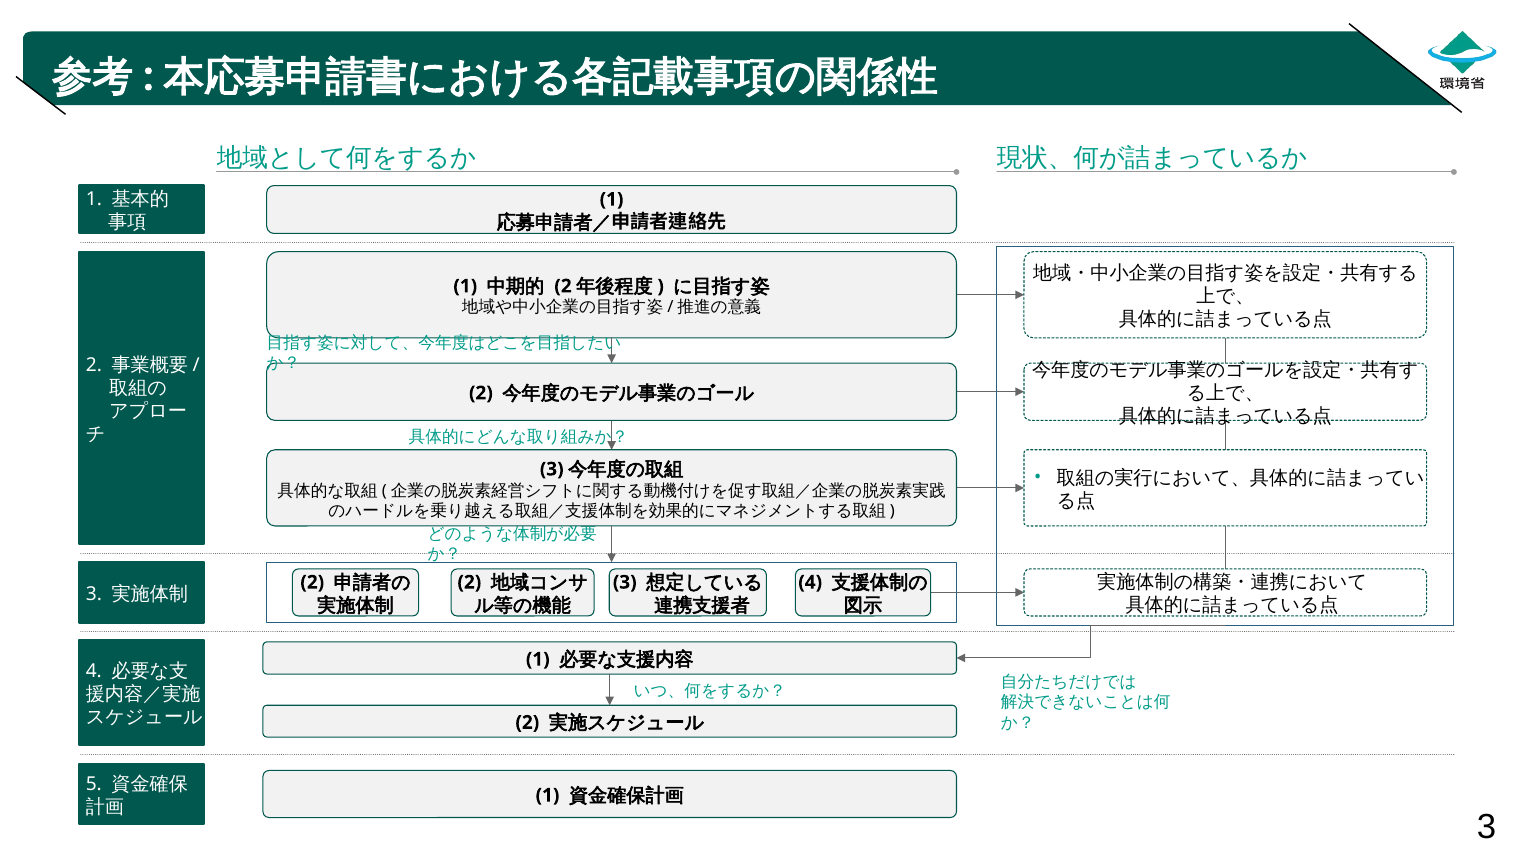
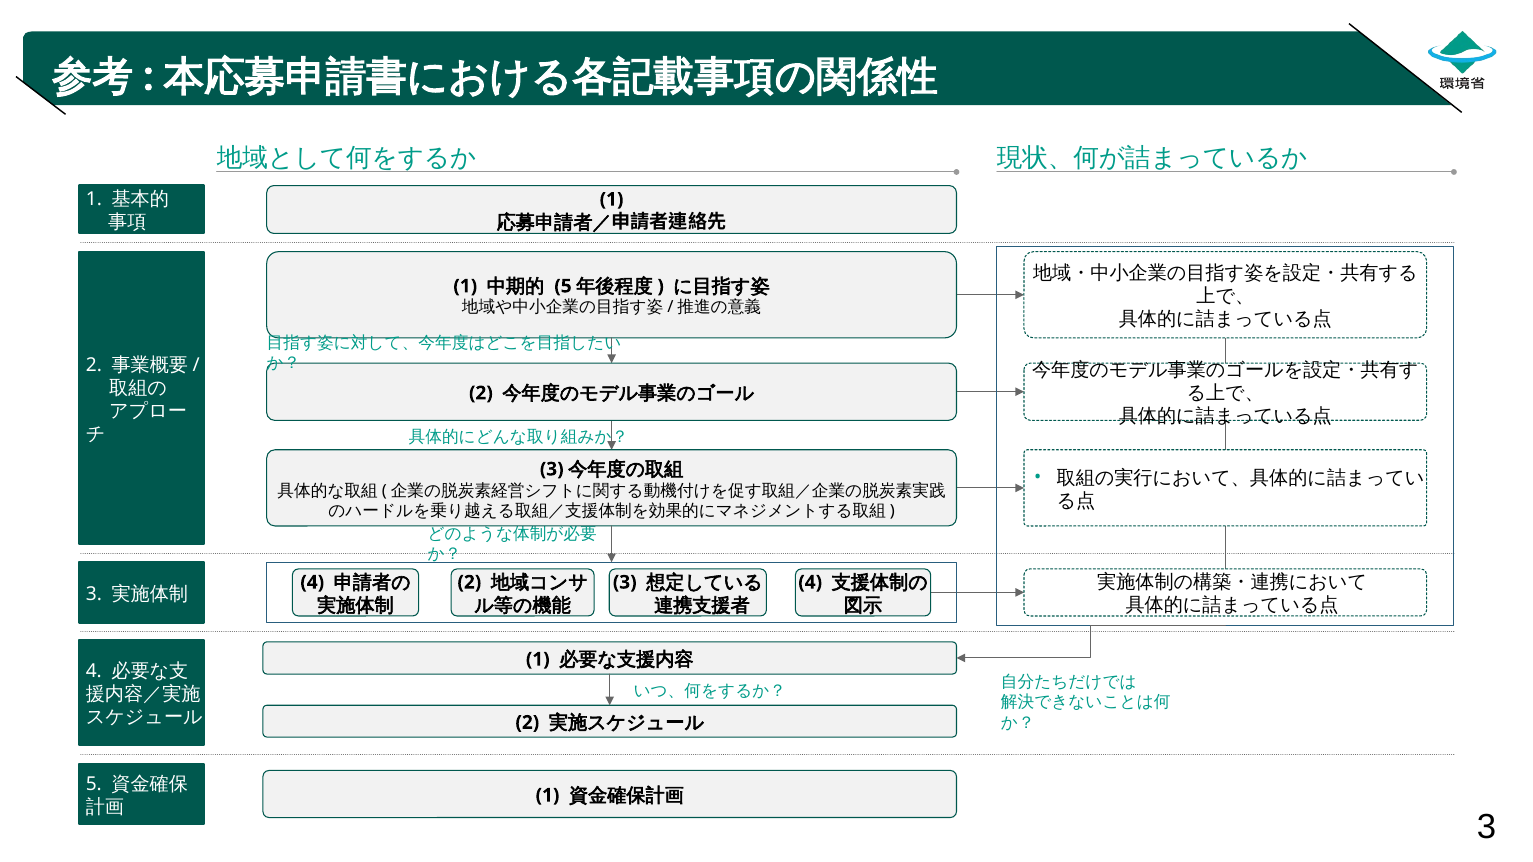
2: 2 -> 5 (563, 286)
2: 2 -> 4 (312, 582)
